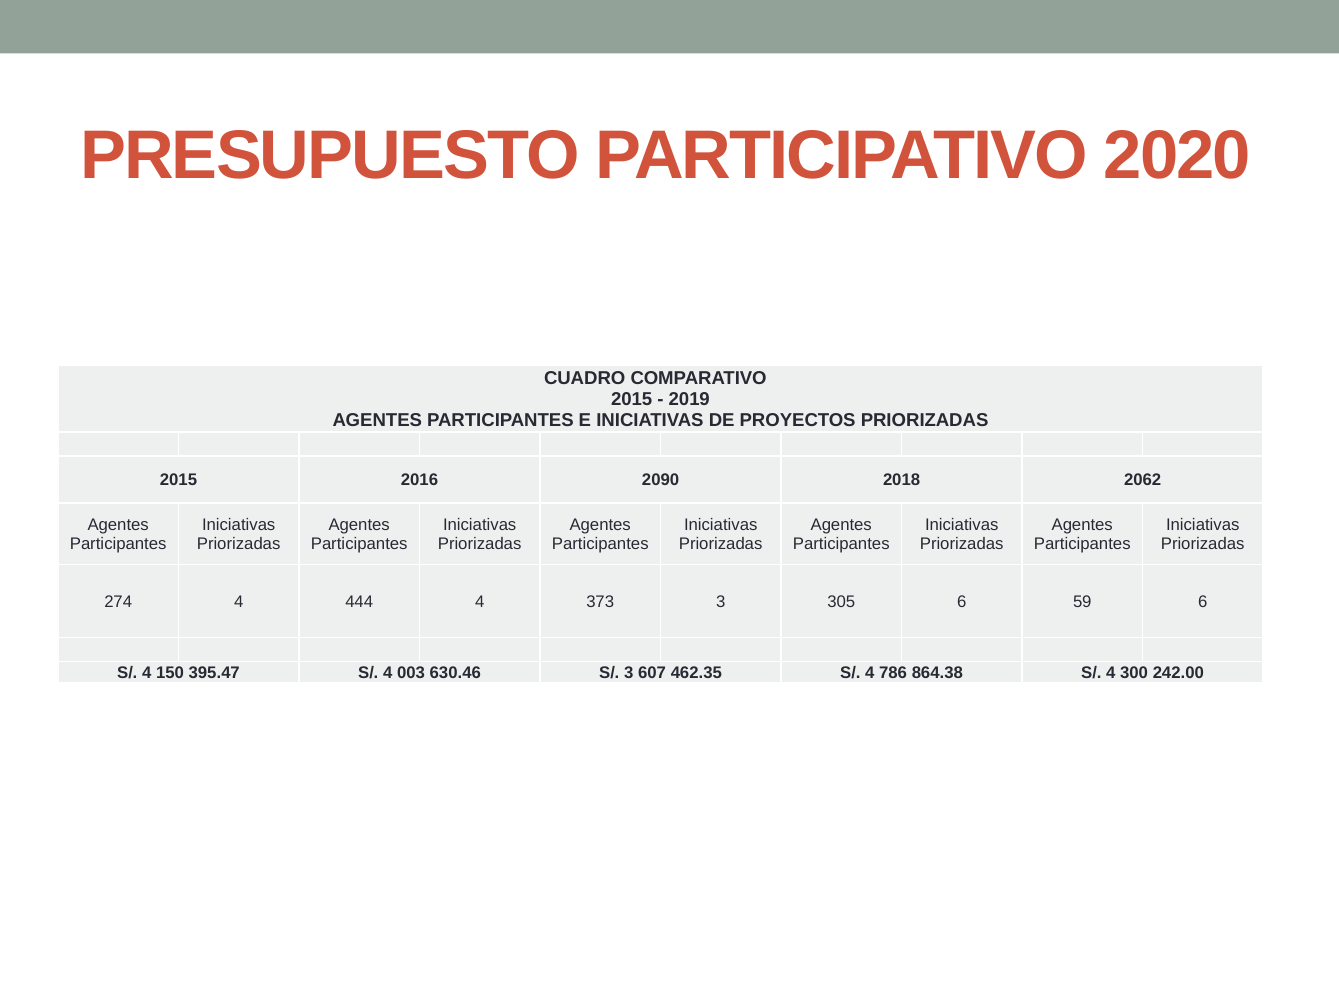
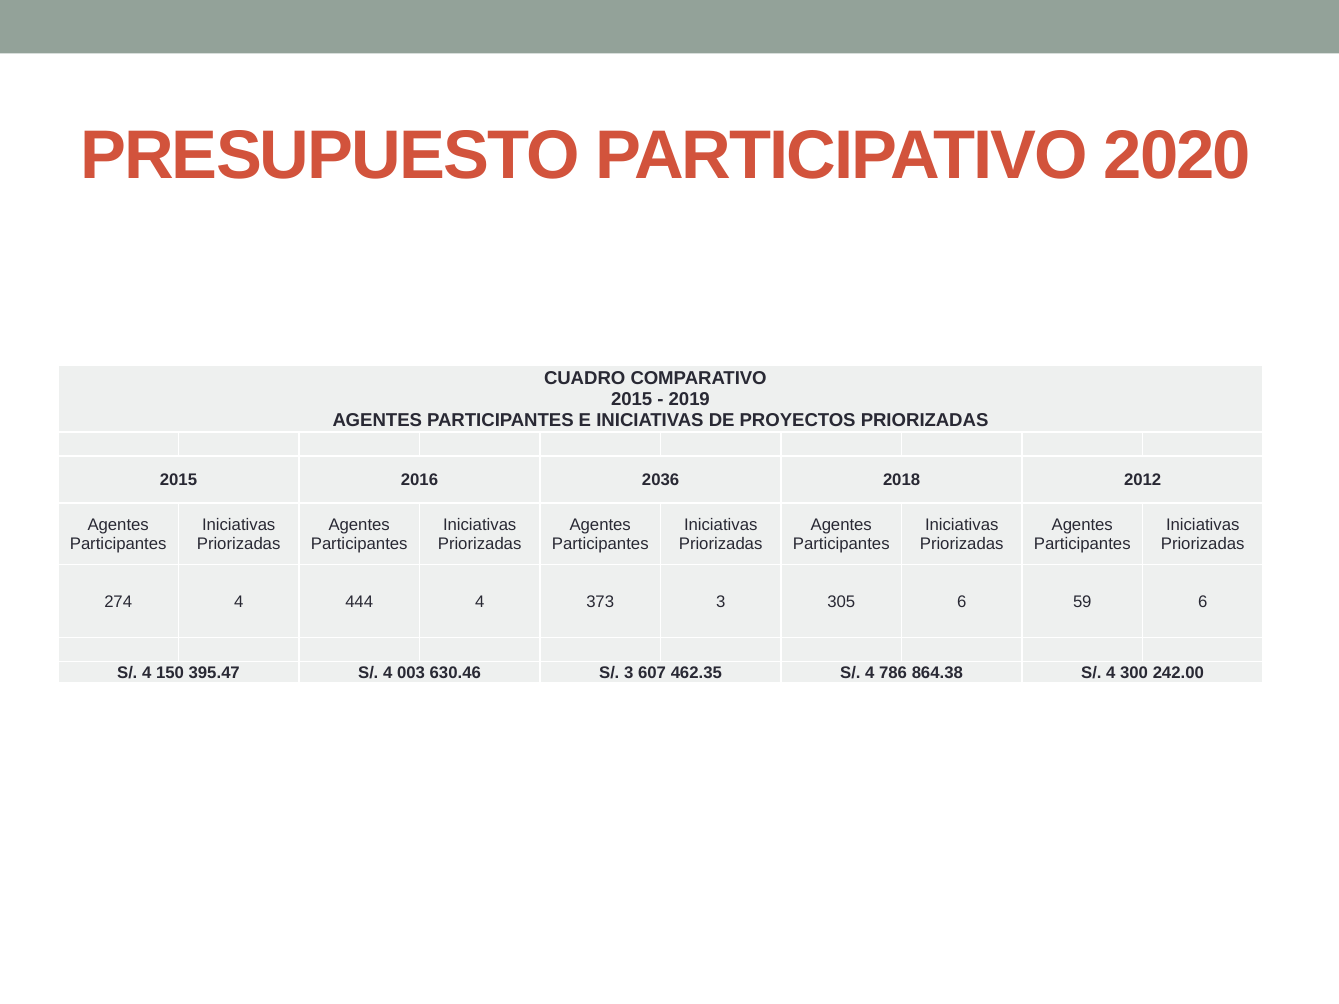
2090: 2090 -> 2036 (661, 480)
2062: 2062 -> 2012 (1143, 480)
